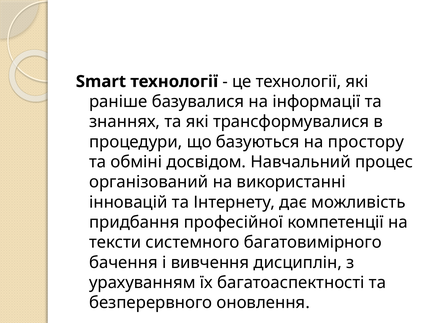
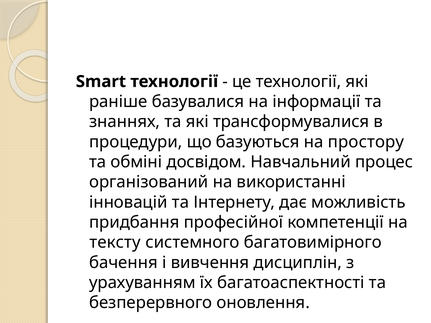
тексти: тексти -> тексту (115, 243)
